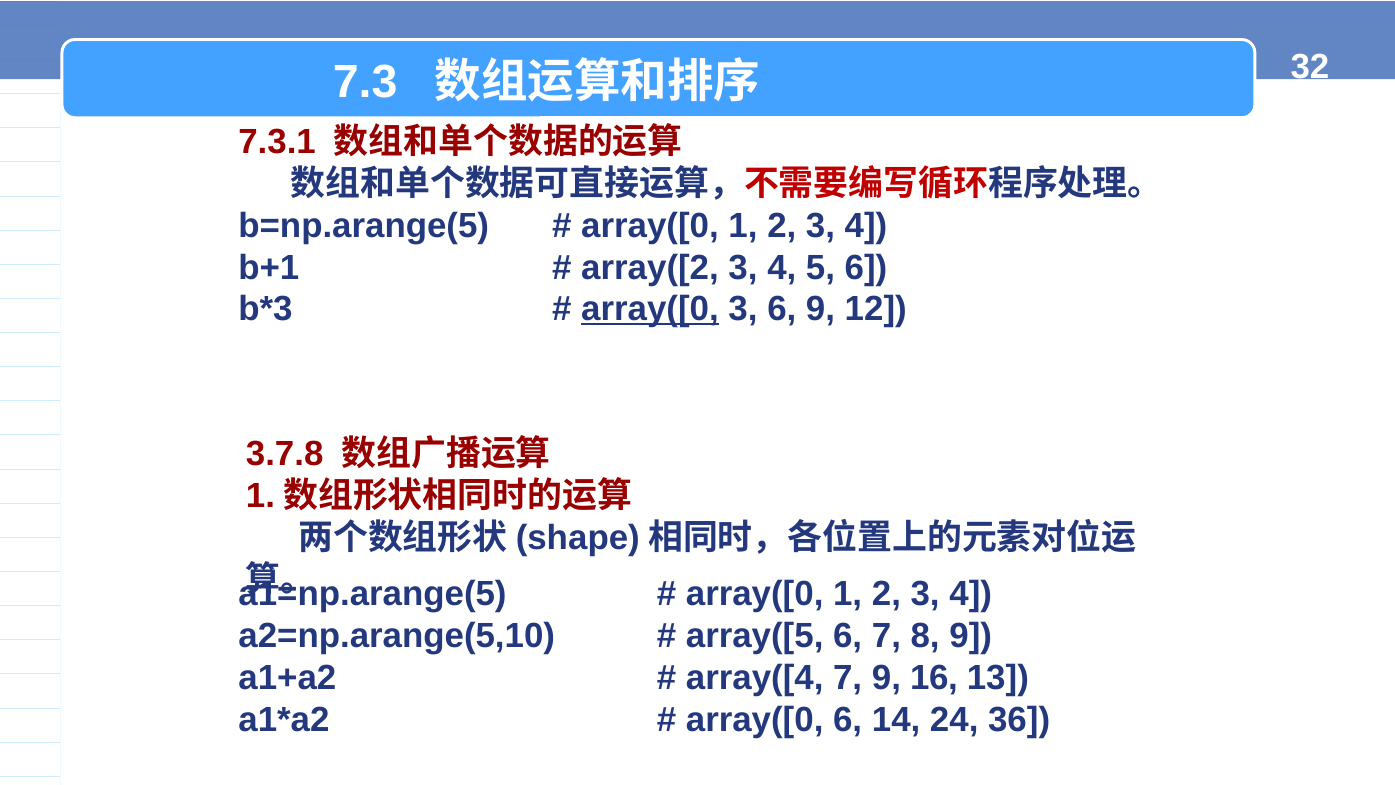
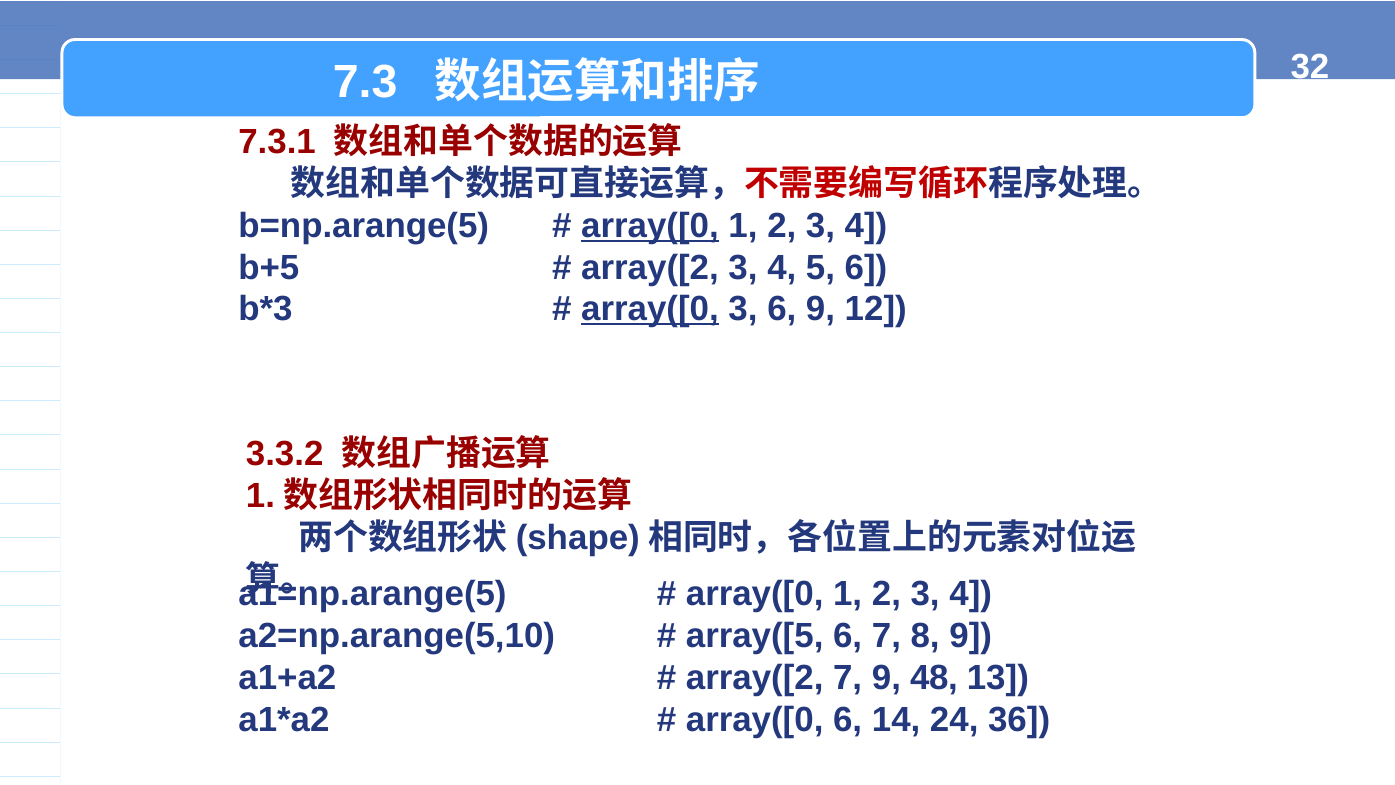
array([0 underline: none -> present (650, 226)
b+1: b+1 -> b+5 (269, 267)
3.7.8: 3.7.8 -> 3.3.2 (285, 454)
array([4: array([4 -> array([2 (755, 678)
16: 16 -> 48 (934, 678)
